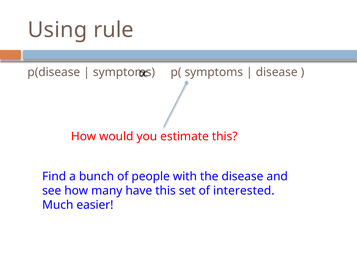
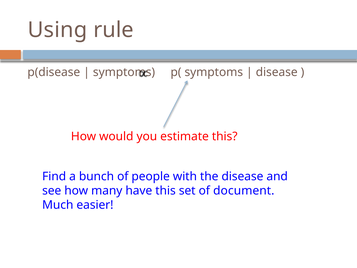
interested: interested -> document (244, 191)
